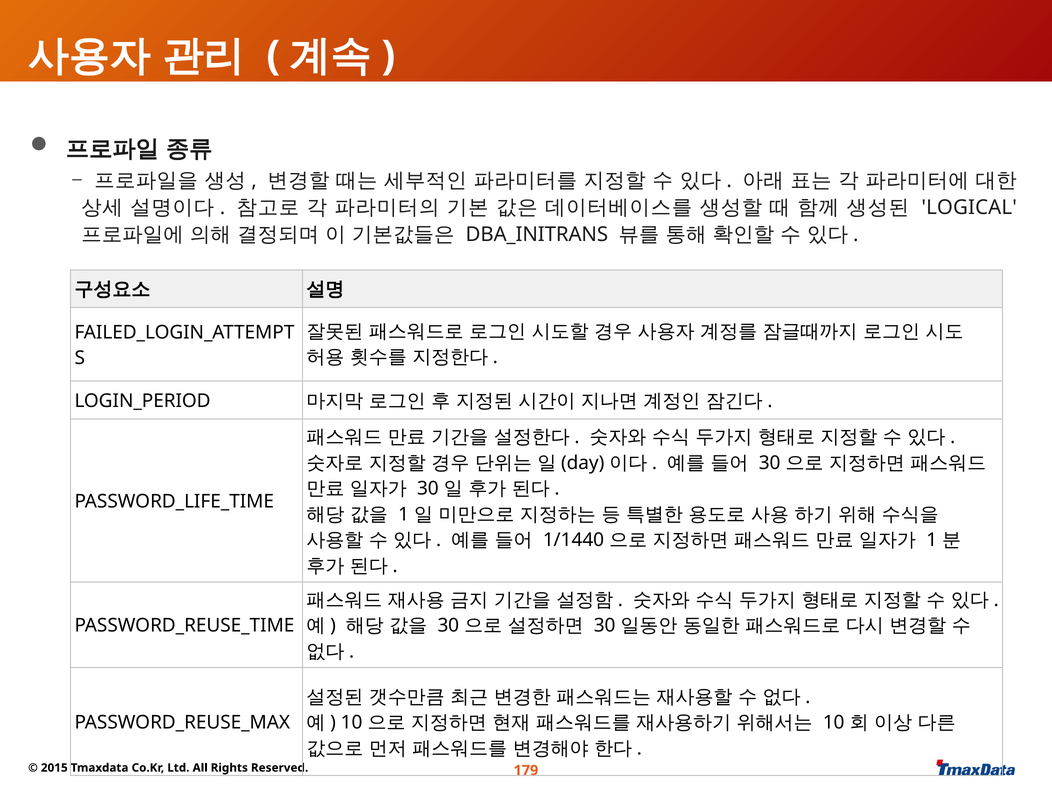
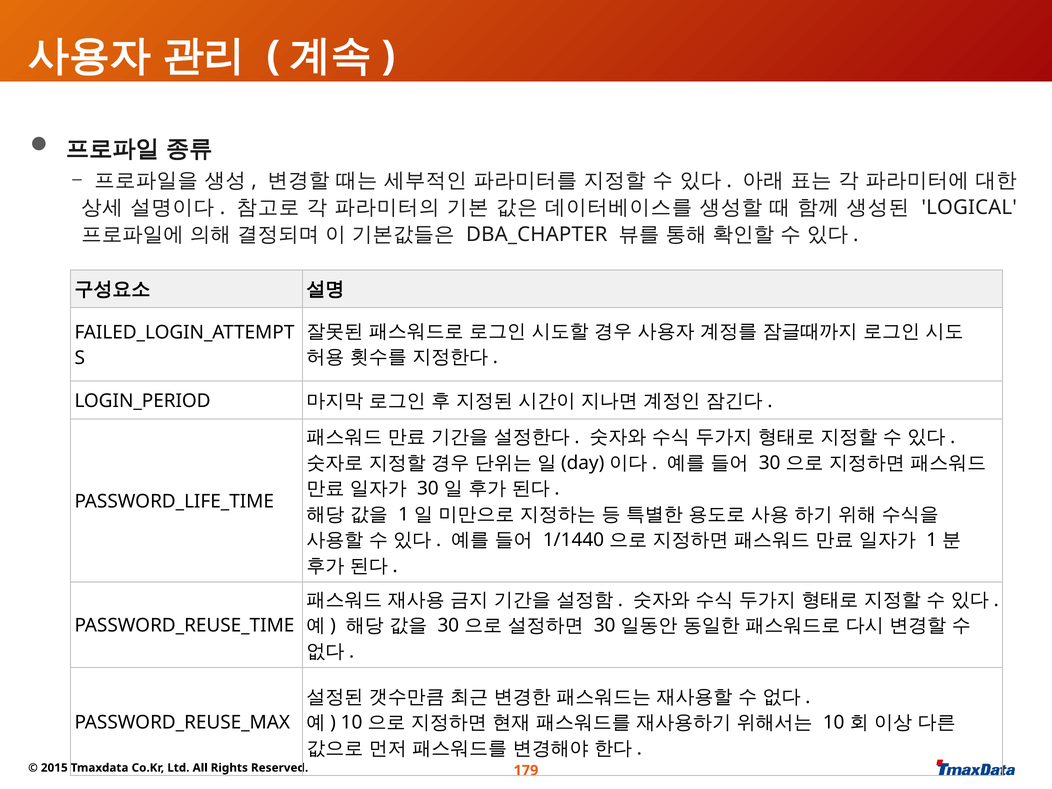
DBA_INITRANS: DBA_INITRANS -> DBA_CHAPTER (537, 235)
